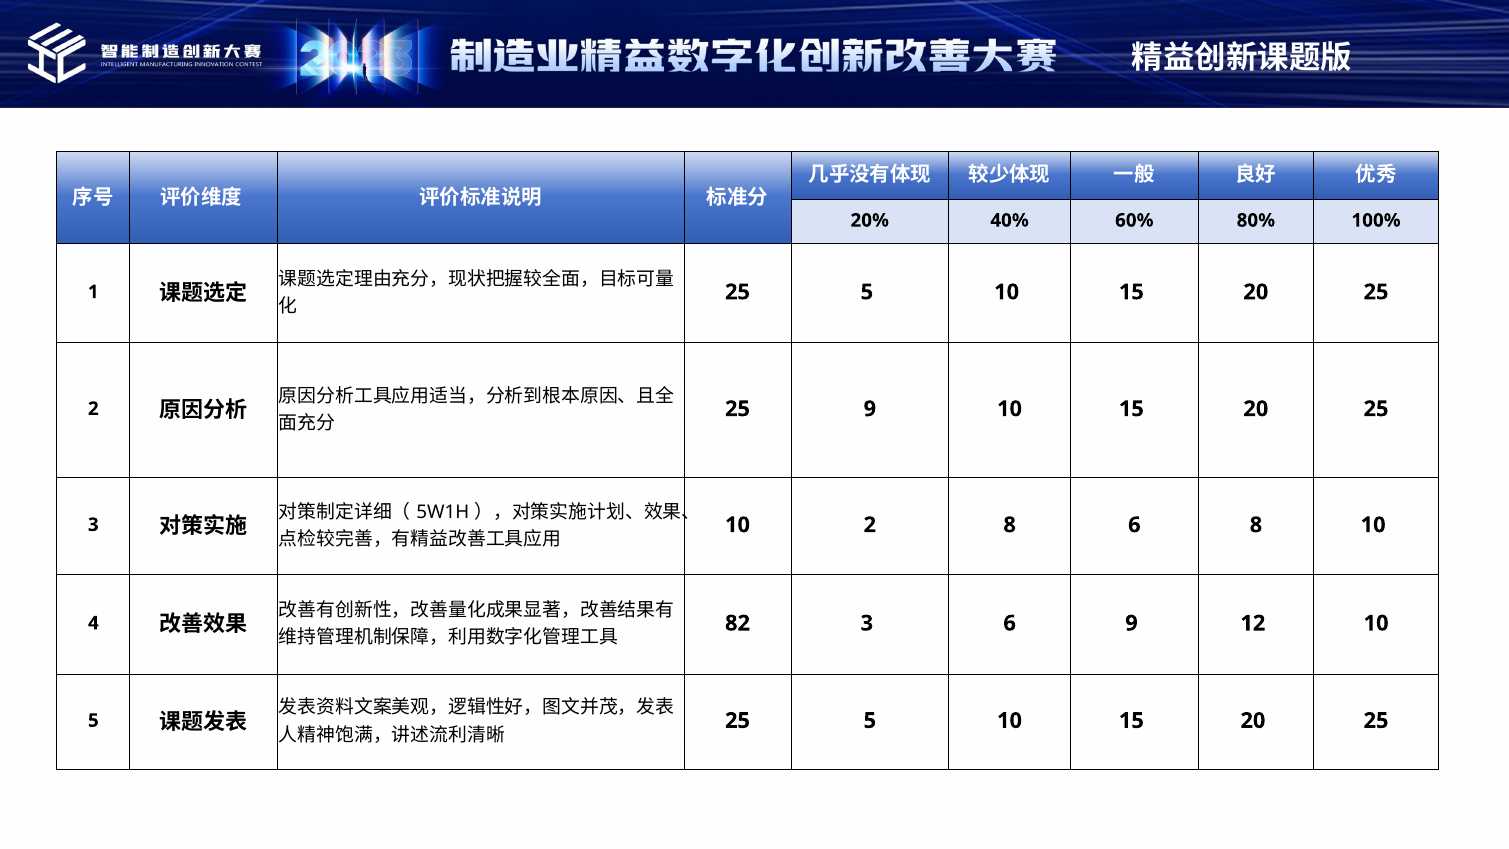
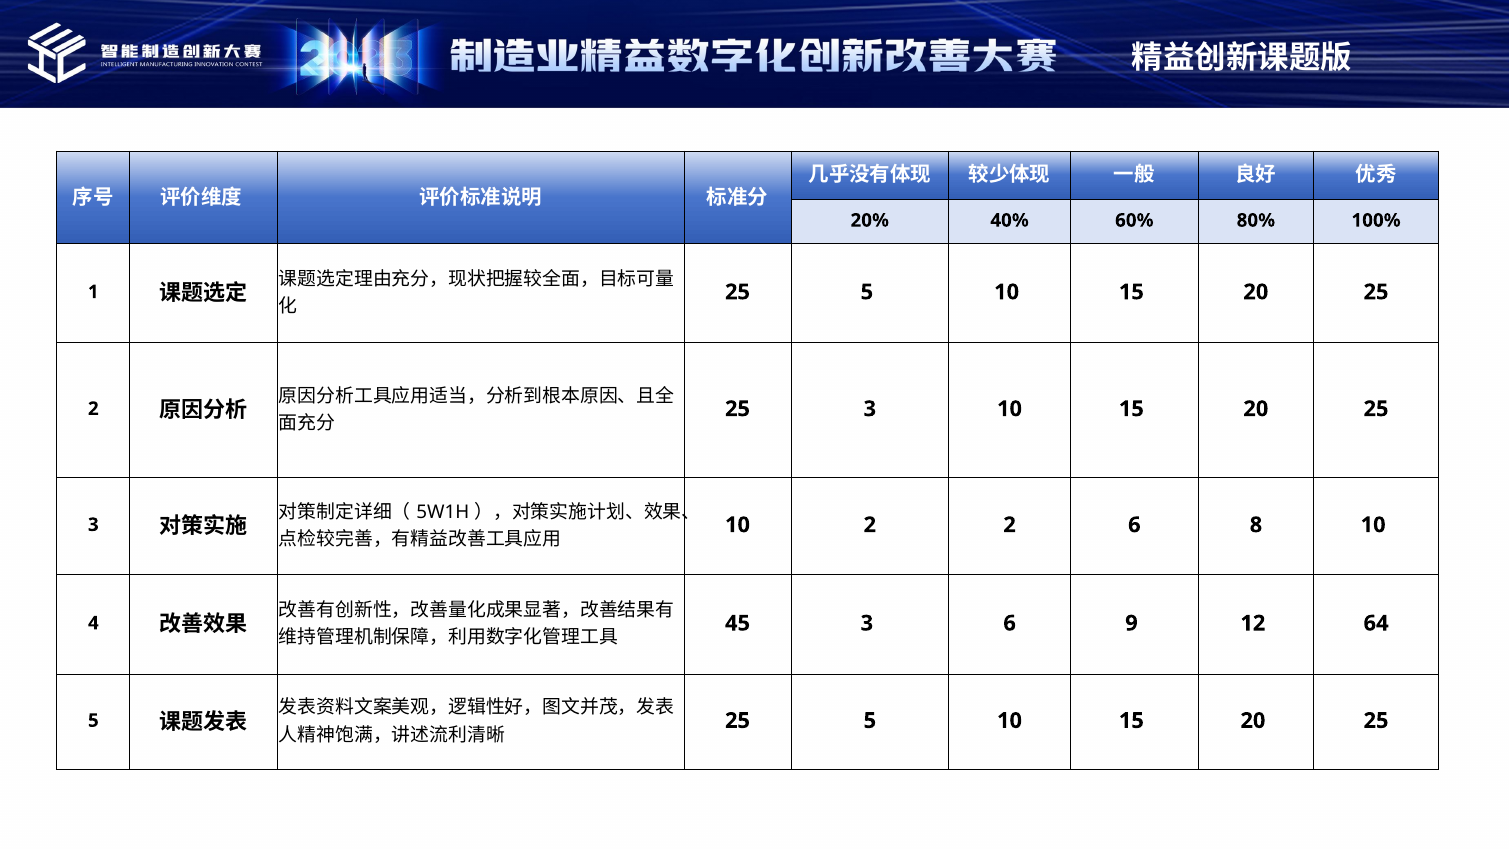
9: 9 -> 3 (870, 409)
2 8: 8 -> 2 (1010, 525)
82: 82 -> 45 (738, 623)
12 10: 10 -> 64 (1376, 623)
